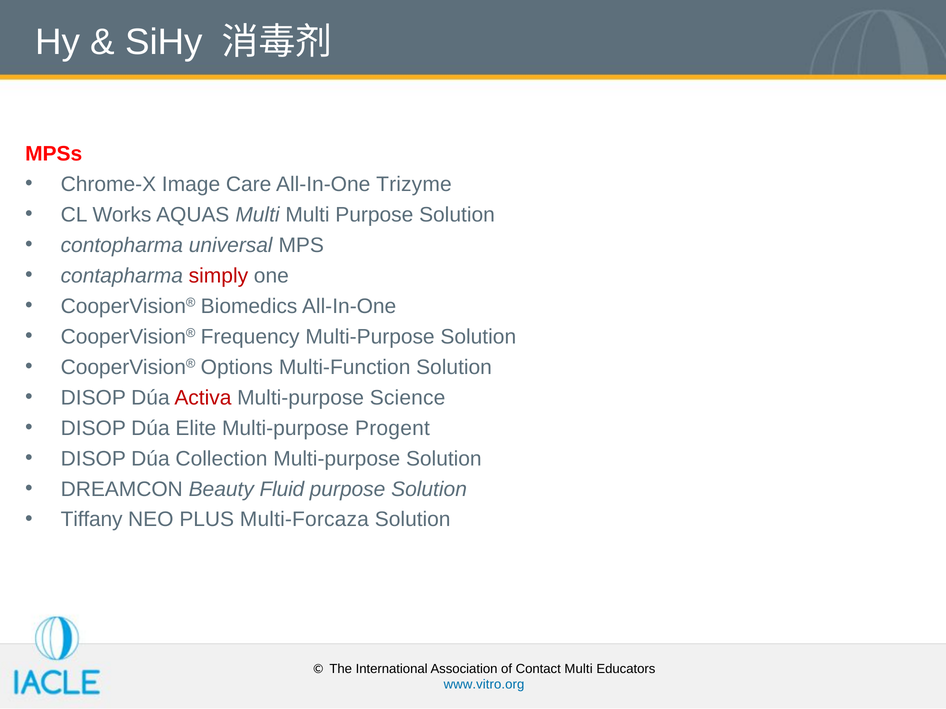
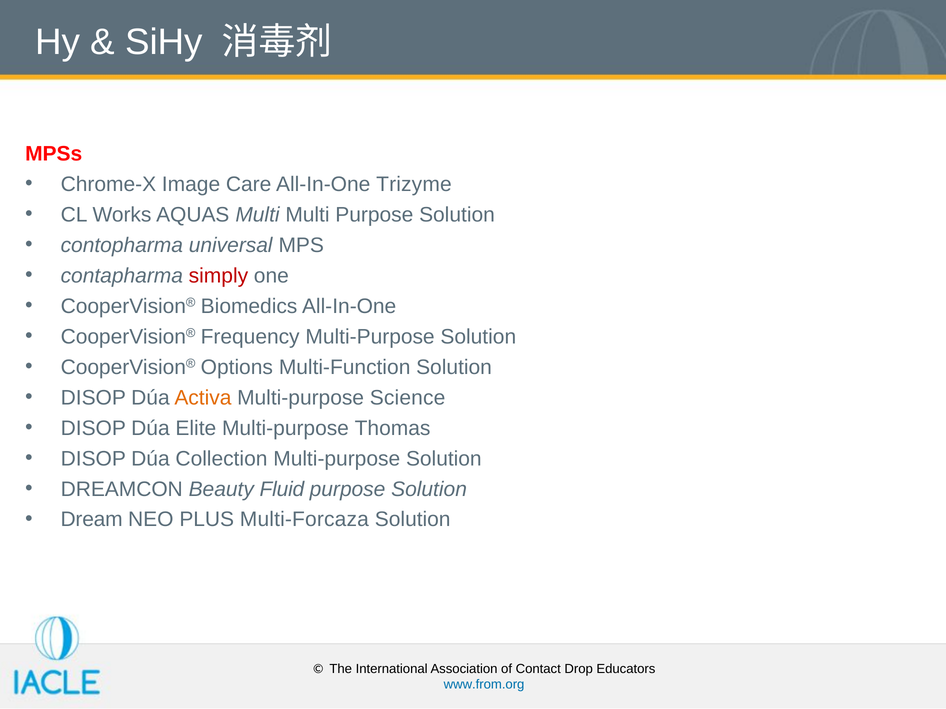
Activa colour: red -> orange (203, 398)
Progent: Progent -> Thomas (393, 428)
Tiffany: Tiffany -> Dream (92, 520)
Contact Multi: Multi -> Drop (579, 669)
www.vitro.org: www.vitro.org -> www.from.org (484, 685)
